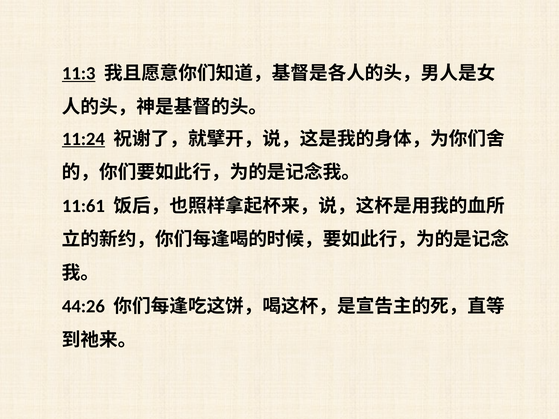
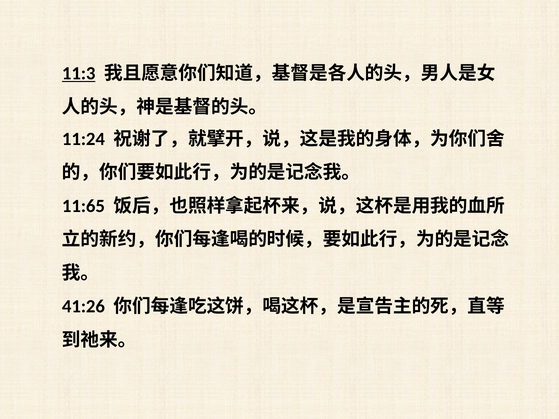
11:24 underline: present -> none (83, 139)
11:61: 11:61 -> 11:65 (83, 206)
44:26: 44:26 -> 41:26 (83, 307)
